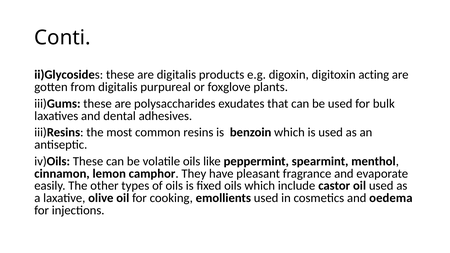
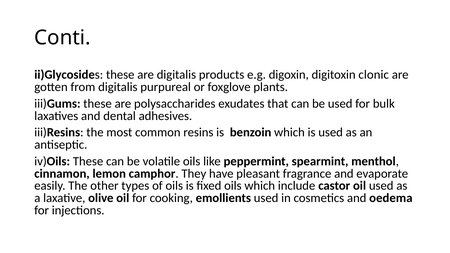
acting: acting -> clonic (374, 75)
